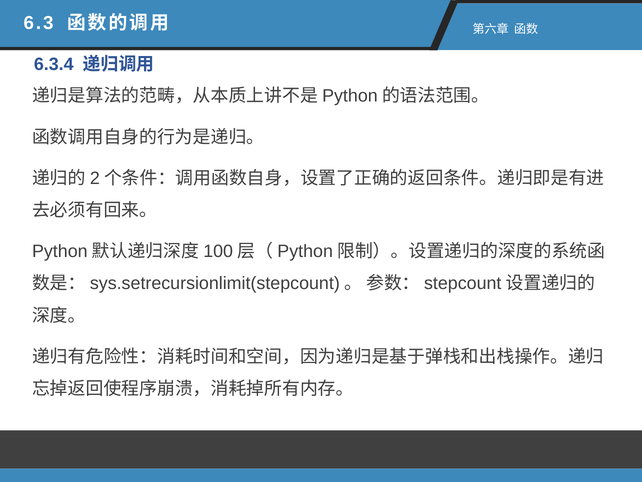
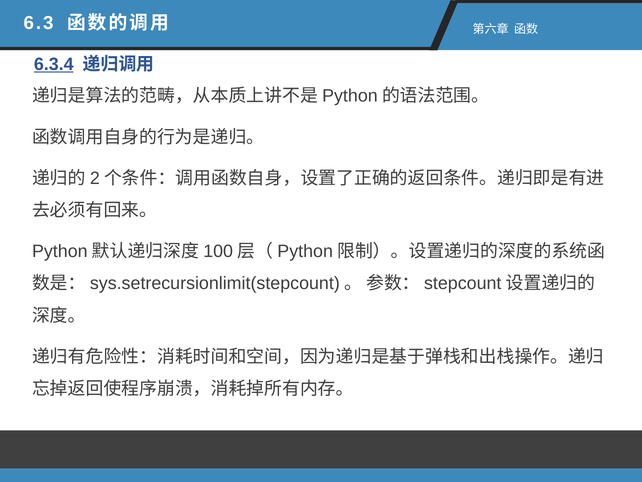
6.3.4 underline: none -> present (54, 64)
